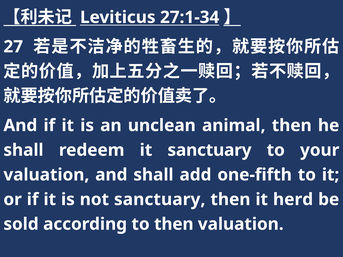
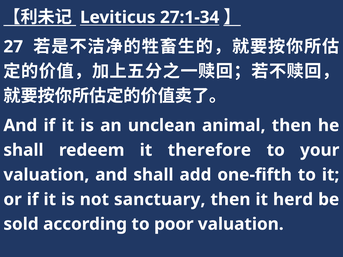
it sanctuary: sanctuary -> therefore (209, 150)
to then: then -> poor (174, 224)
